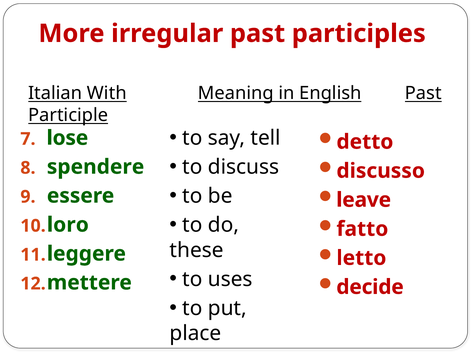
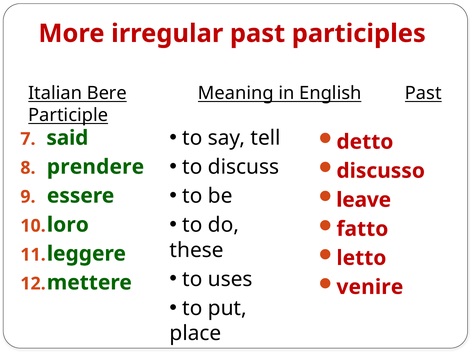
With: With -> Bere (107, 93)
lose: lose -> said (67, 138)
spendere: spendere -> prendere (95, 167)
decide: decide -> venire (370, 287)
